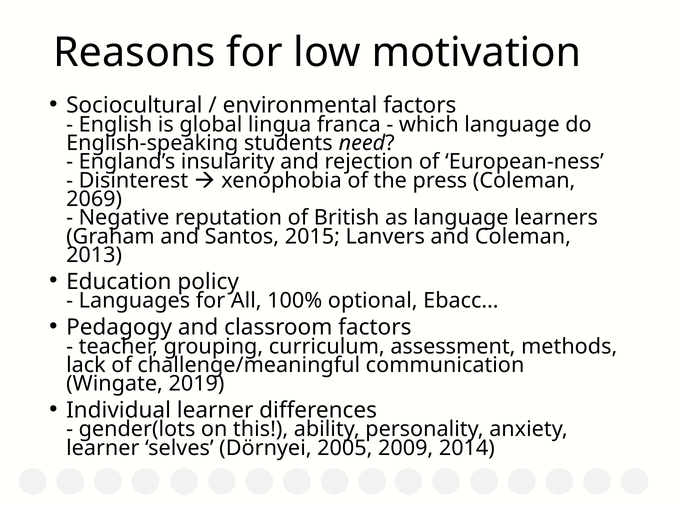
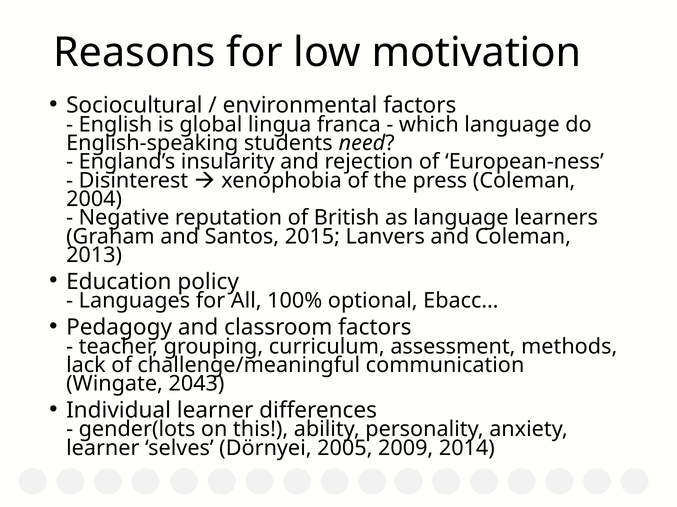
2069: 2069 -> 2004 (94, 199)
2019: 2019 -> 2043 (196, 384)
